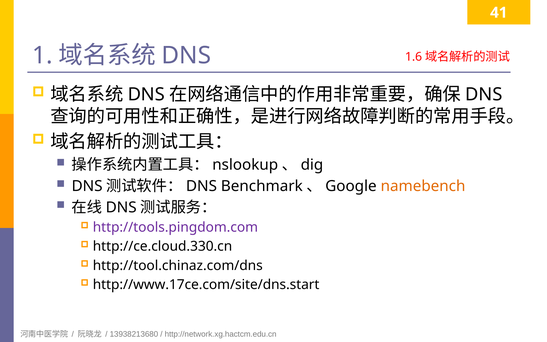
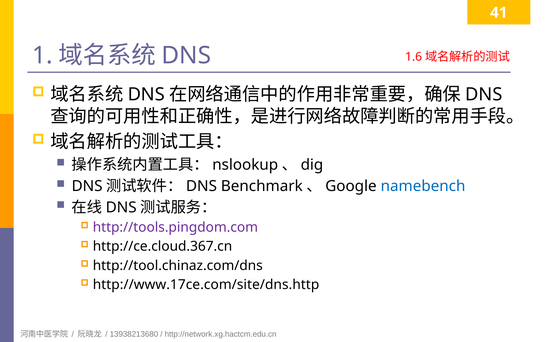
namebench colour: orange -> blue (423, 186)
http://ce.cloud.330.cn: http://ce.cloud.330.cn -> http://ce.cloud.367.cn (163, 246)
http://www.17ce.com/site/dns.start: http://www.17ce.com/site/dns.start -> http://www.17ce.com/site/dns.http (206, 285)
